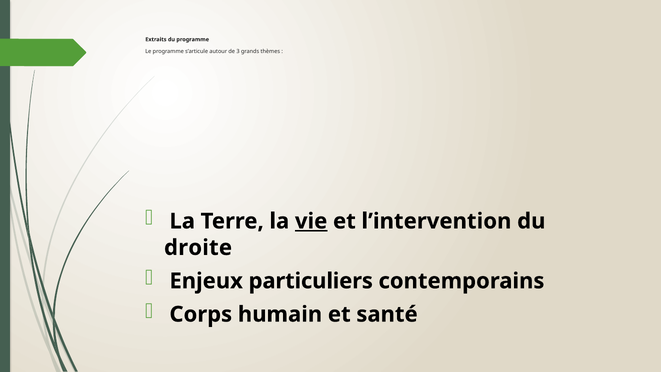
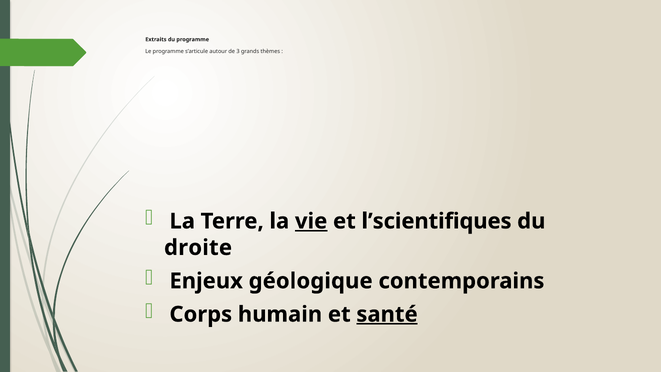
l’intervention: l’intervention -> l’scientifiques (437, 221)
particuliers: particuliers -> géologique (311, 281)
santé underline: none -> present (387, 314)
